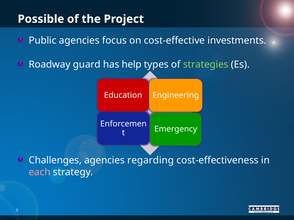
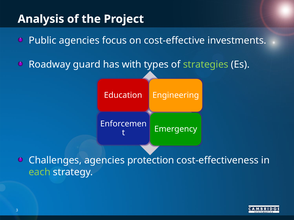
Possible: Possible -> Analysis (41, 19)
help: help -> with (132, 65)
regarding: regarding -> protection (151, 161)
each colour: pink -> light green (40, 172)
